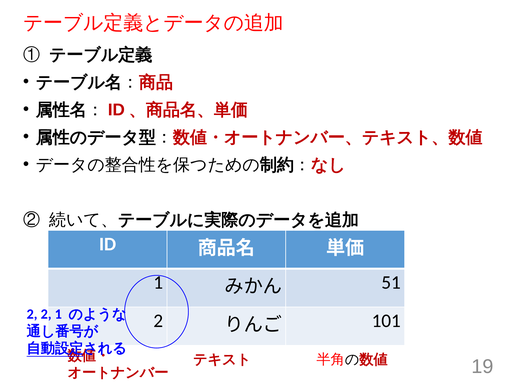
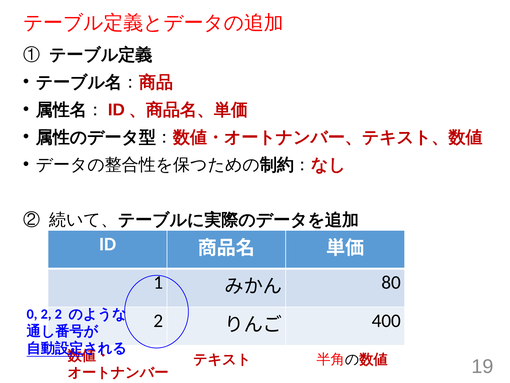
51: 51 -> 80 (391, 282)
2: 2 -> 0 (32, 314)
2 1: 1 -> 2 (58, 314)
101: 101 -> 400 (386, 320)
